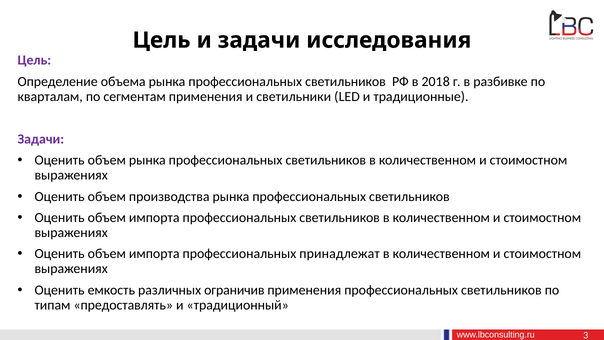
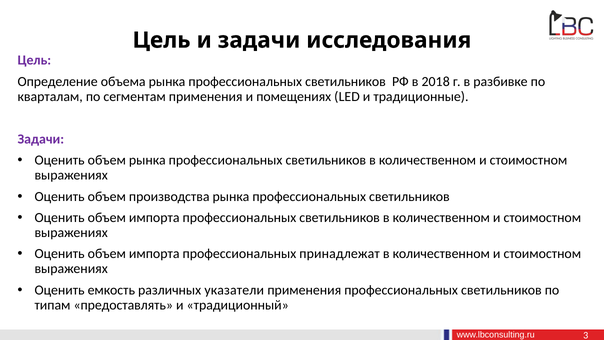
светильники: светильники -> помещениях (294, 97)
ограничив: ограничив -> указатели (234, 290)
